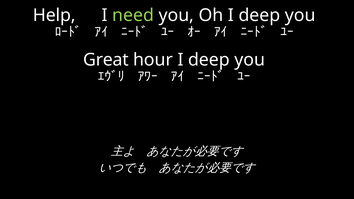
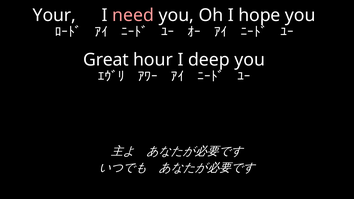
Help: Help -> Your (54, 15)
need colour: light green -> pink (133, 15)
Oh I deep: deep -> hope (259, 15)
